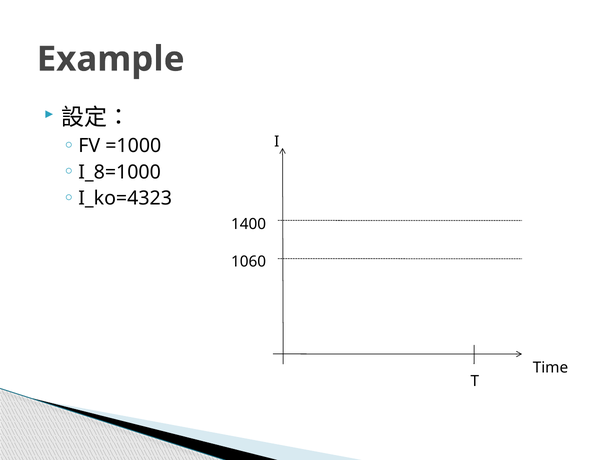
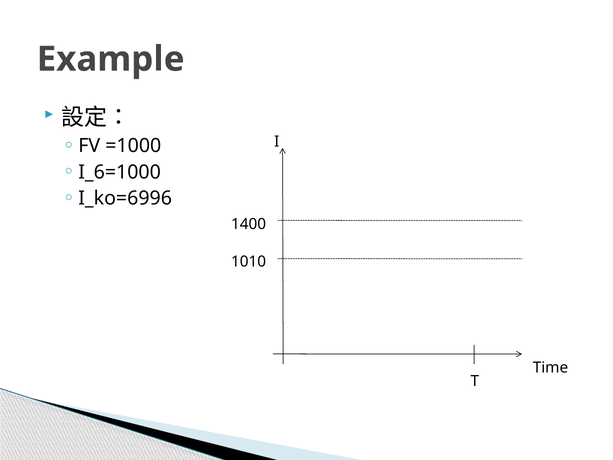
I_8=1000: I_8=1000 -> I_6=1000 (120, 172)
I_ko=4323: I_ko=4323 -> I_ko=6996 (125, 198)
1060: 1060 -> 1010 (249, 261)
